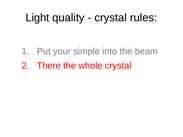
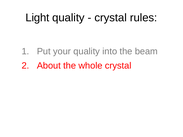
your simple: simple -> quality (87, 51)
There: There -> About (49, 66)
